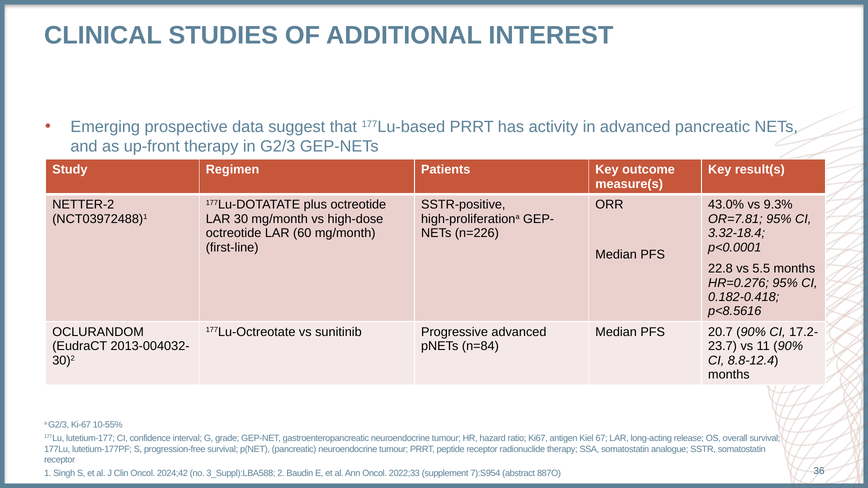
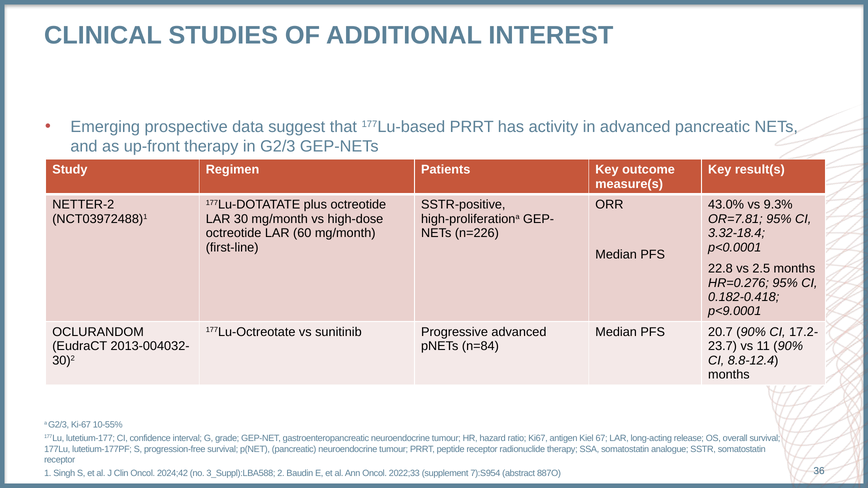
5.5: 5.5 -> 2.5 (761, 269)
p<8.5616: p<8.5616 -> p<9.0001 (735, 311)
